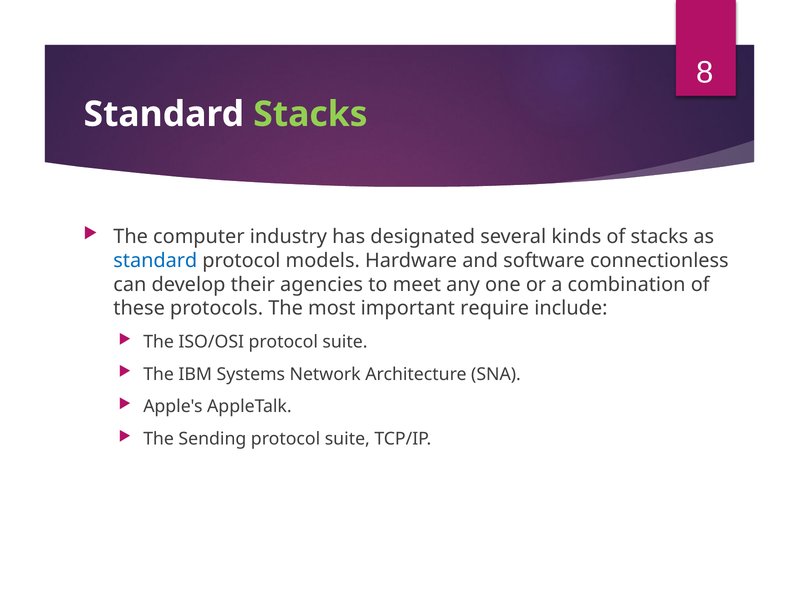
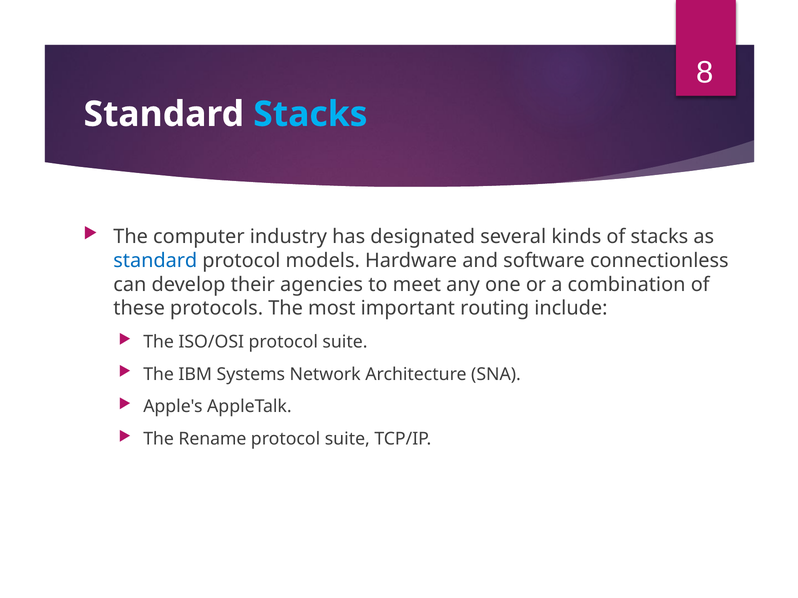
Stacks colour: light green -> light blue (310, 114)
require: require -> routing (495, 309)
Sending: Sending -> Rename (212, 439)
